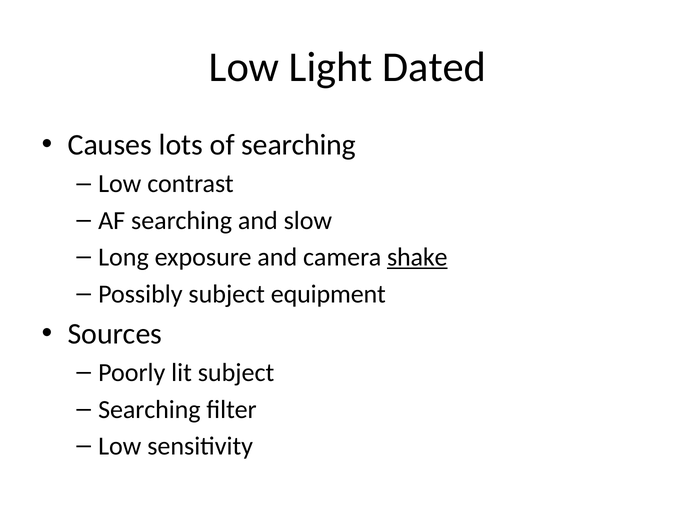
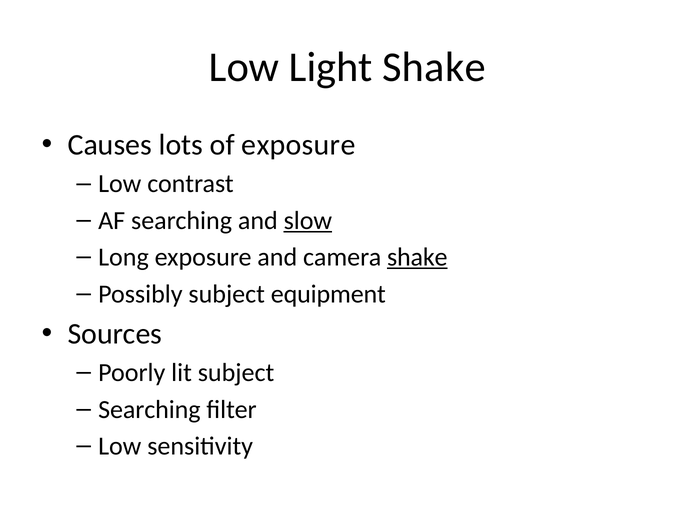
Light Dated: Dated -> Shake (434, 67)
of searching: searching -> exposure (298, 145)
slow underline: none -> present (308, 221)
